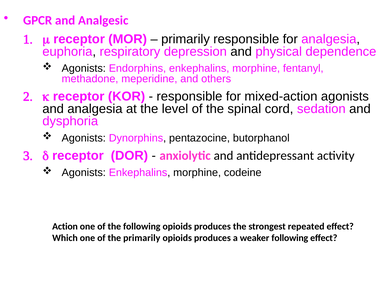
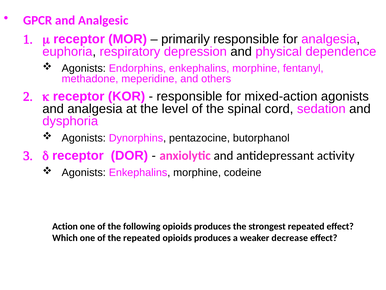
the primarily: primarily -> repeated (142, 238)
weaker following: following -> decrease (290, 238)
